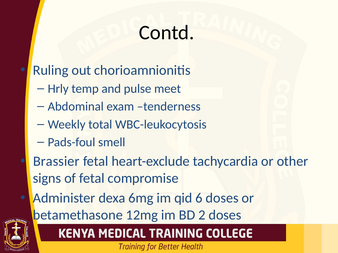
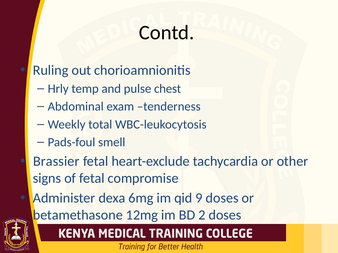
meet: meet -> chest (168, 89)
6: 6 -> 9 (199, 198)
